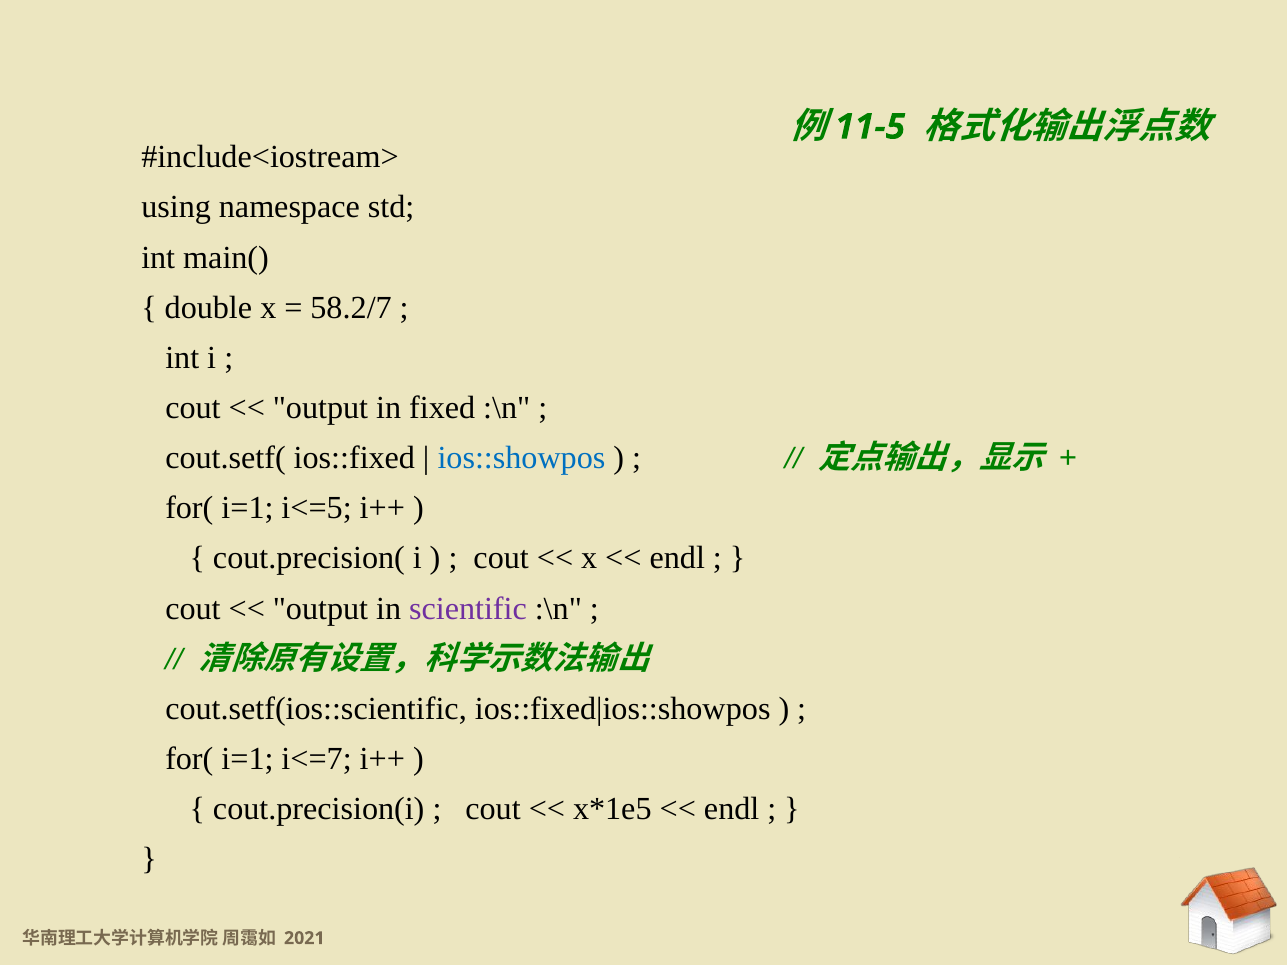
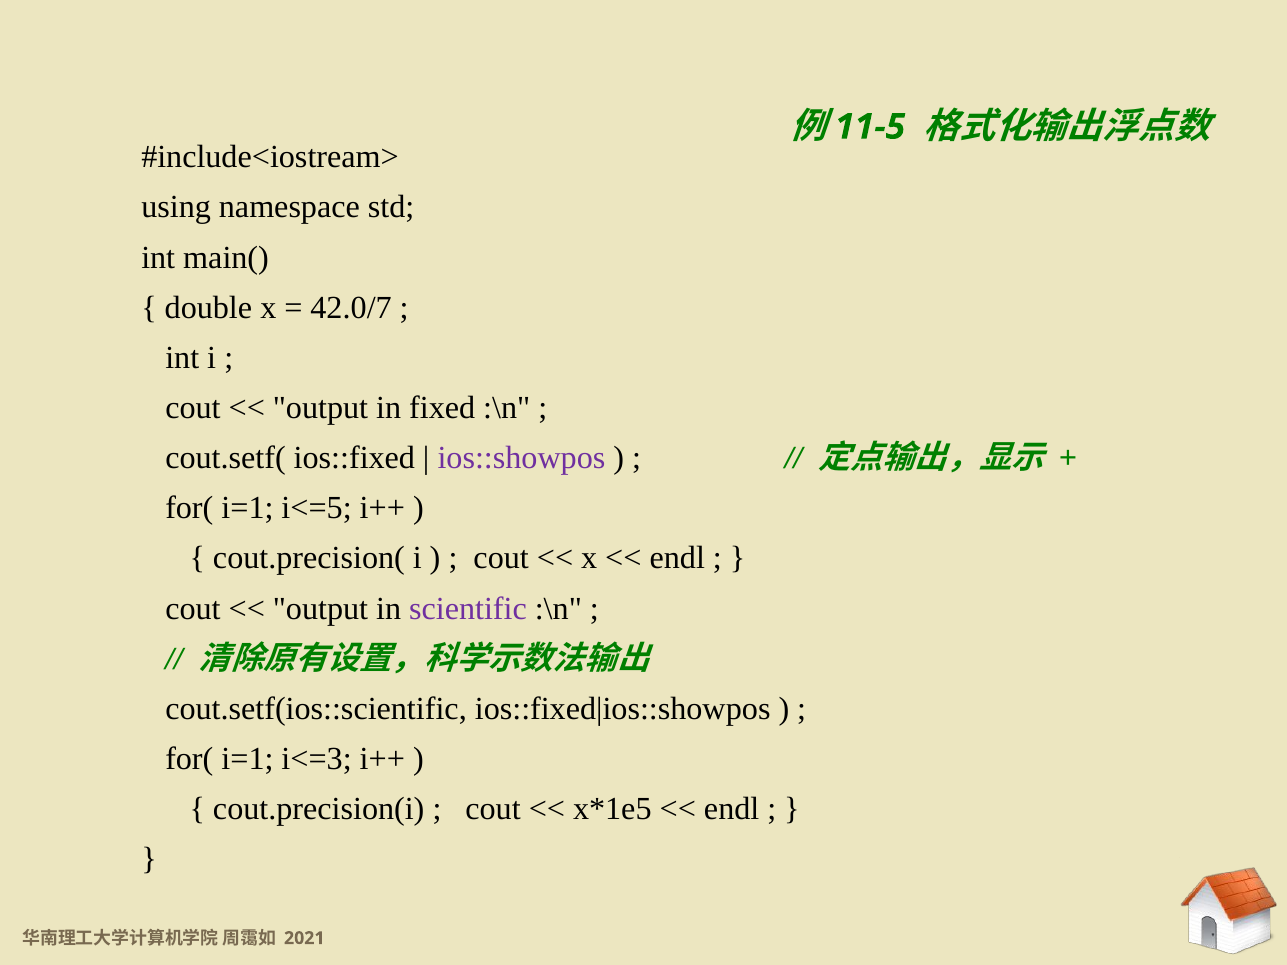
58.2/7: 58.2/7 -> 42.0/7 (351, 308)
ios::showpos colour: blue -> purple (521, 458)
i<=7: i<=7 -> i<=3 (317, 759)
